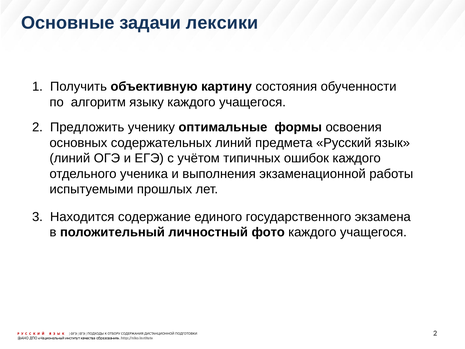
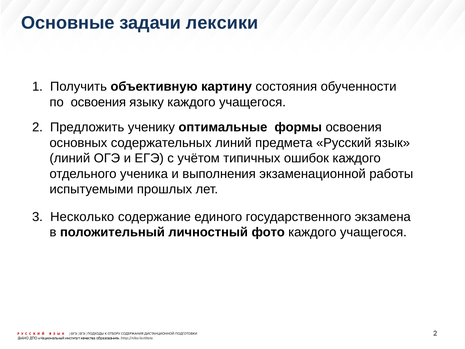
по алгоритм: алгоритм -> освоения (98, 102)
Находится: Находится -> Несколько (82, 217)
